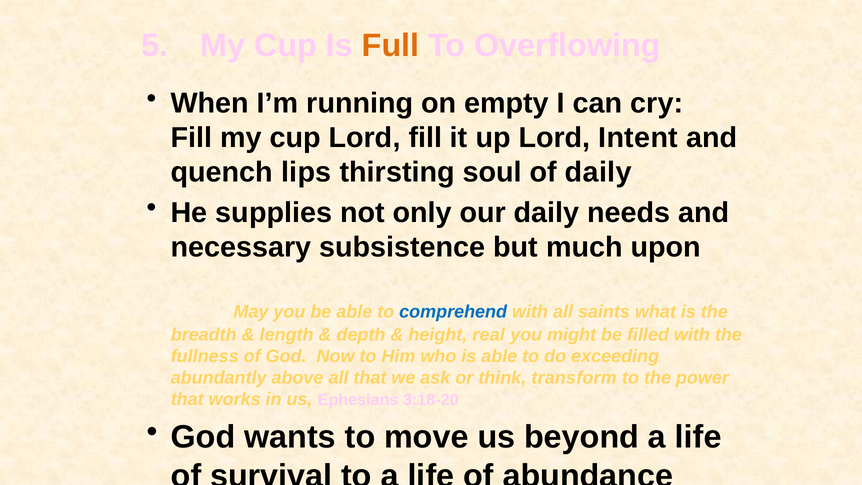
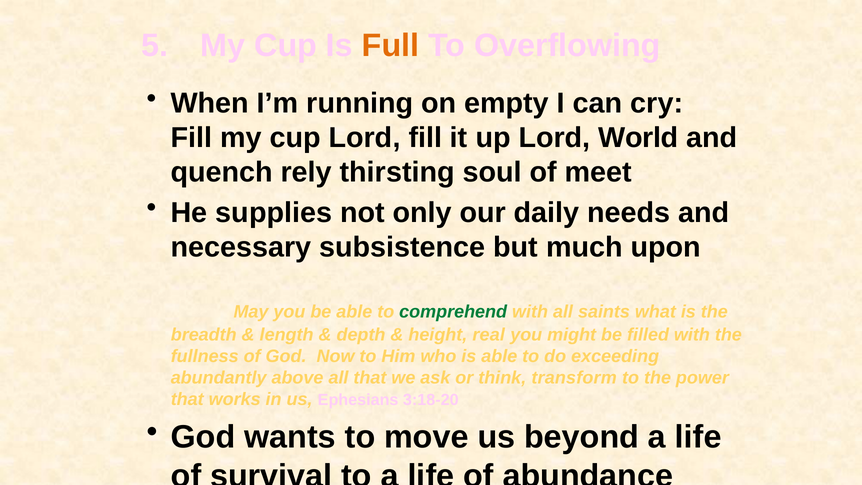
Intent: Intent -> World (638, 138)
lips: lips -> rely (306, 172)
of daily: daily -> meet (598, 172)
comprehend colour: blue -> green (453, 312)
